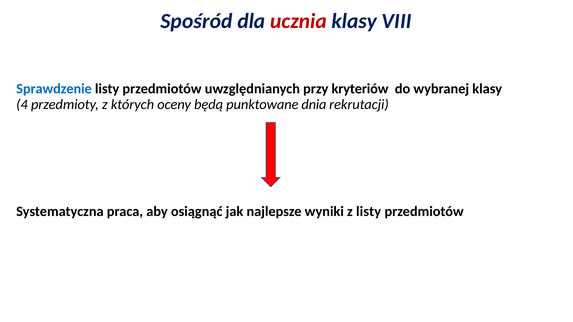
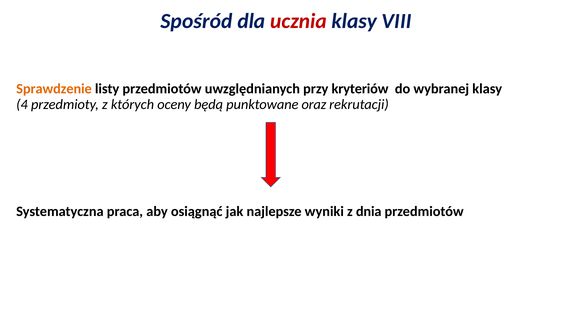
Sprawdzenie colour: blue -> orange (54, 89)
dnia: dnia -> oraz (314, 104)
z listy: listy -> dnia (369, 212)
